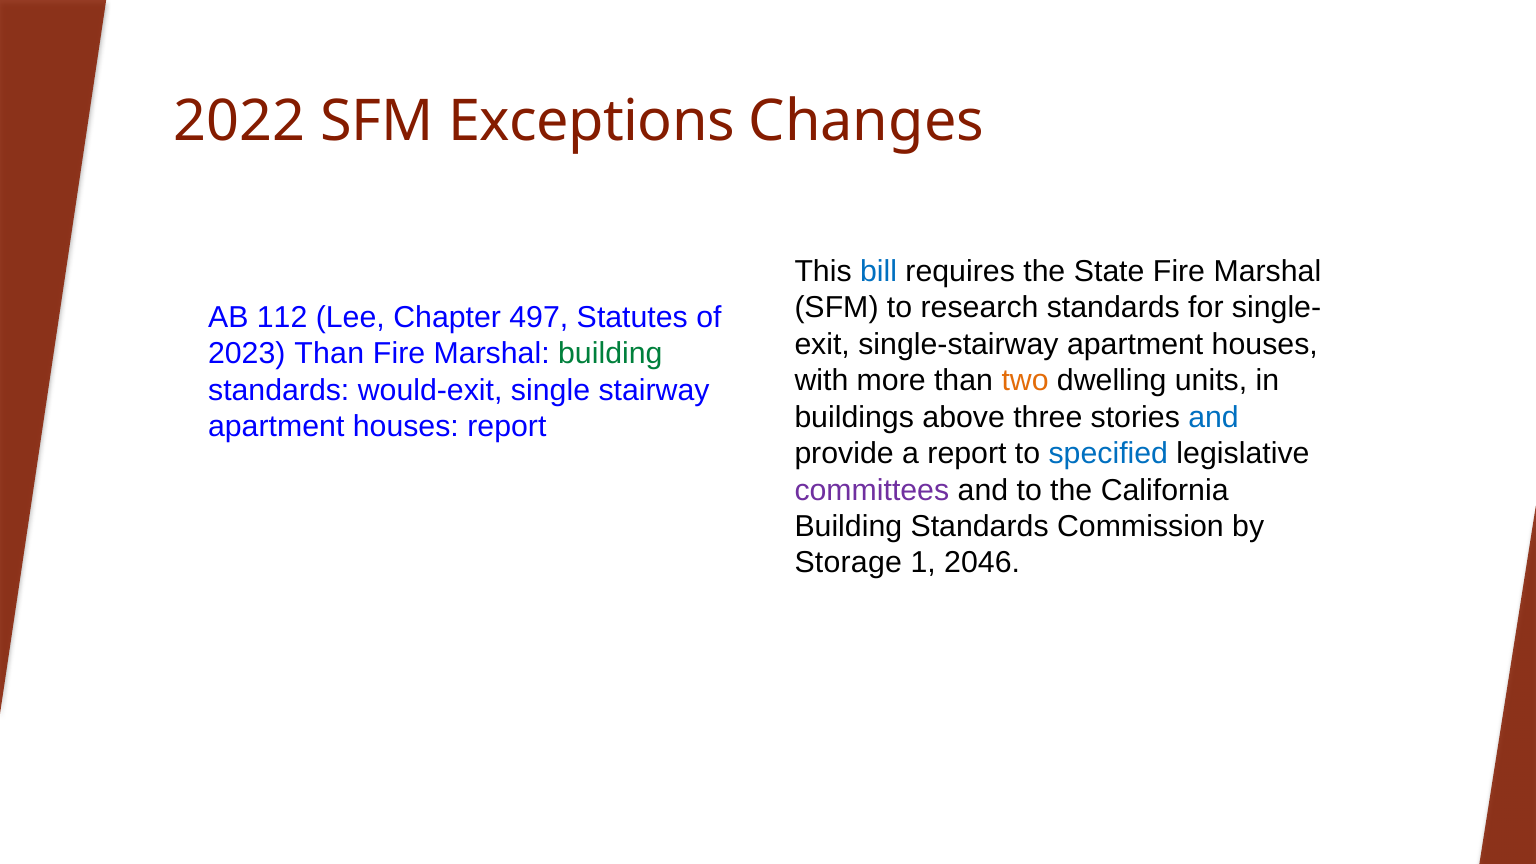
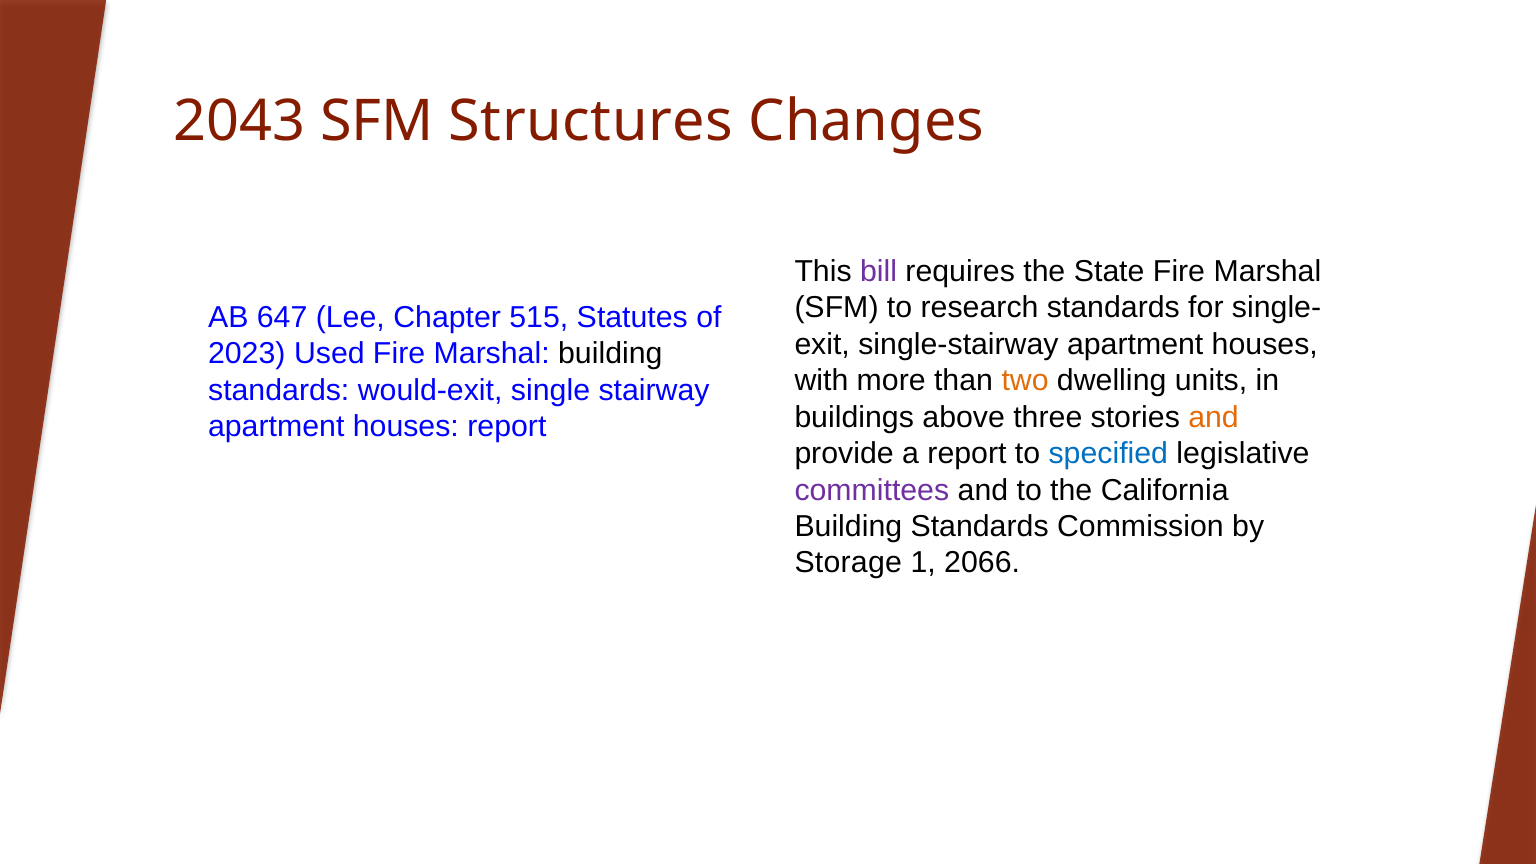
2022: 2022 -> 2043 (239, 121)
Exceptions: Exceptions -> Structures (591, 121)
bill colour: blue -> purple (879, 272)
112: 112 -> 647 (282, 318)
497: 497 -> 515 (539, 318)
2023 Than: Than -> Used (329, 354)
building colour: green -> black (610, 354)
and colour: blue -> orange (1214, 417)
2046: 2046 -> 2066 (982, 563)
